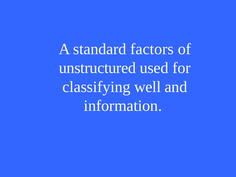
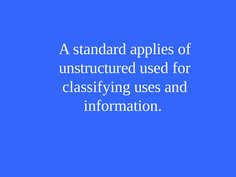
factors: factors -> applies (152, 49)
well: well -> uses (148, 87)
